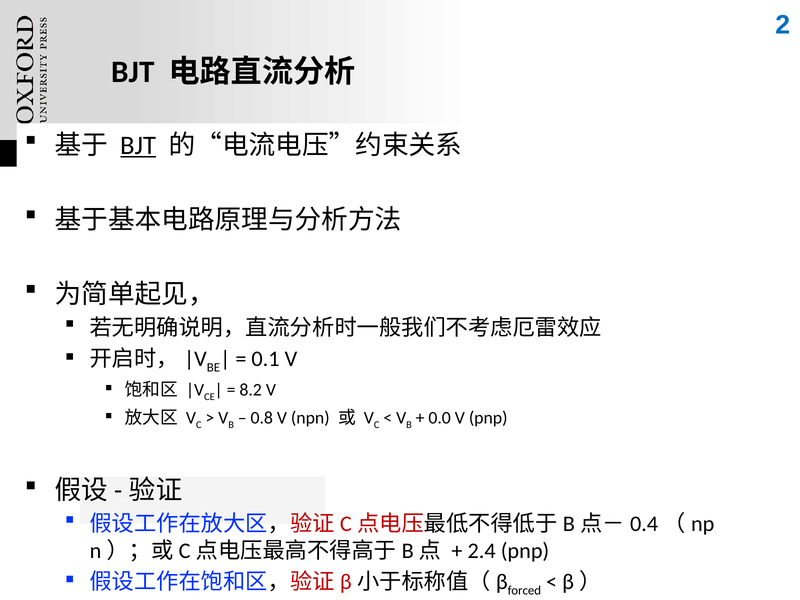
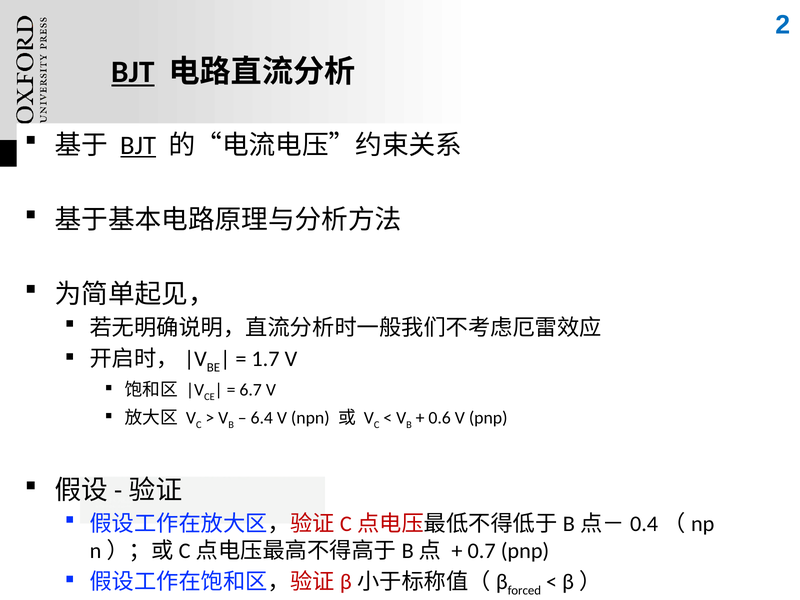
BJT underline: none -> present (133, 72)
0.1: 0.1 -> 1.7 (266, 359)
8.2: 8.2 -> 6.7 (251, 390)
0.8: 0.8 -> 6.4 (262, 418)
0.0: 0.0 -> 0.6 (440, 418)
2.4: 2.4 -> 0.7 (482, 551)
